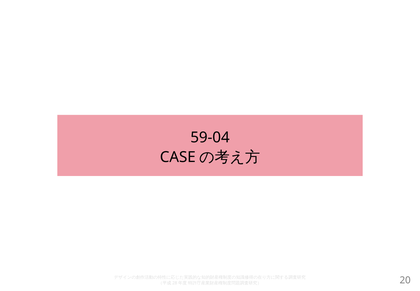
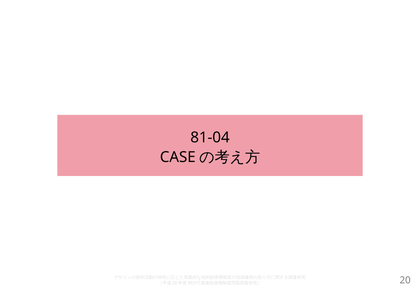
59-04: 59-04 -> 81-04 (210, 137)
